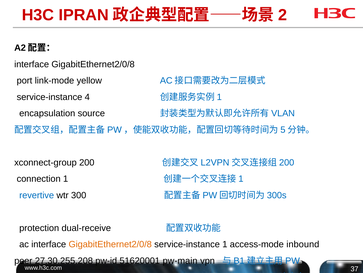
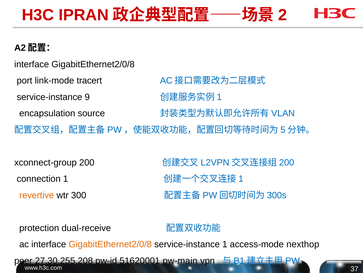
yellow: yellow -> tracert (89, 80)
4: 4 -> 9 (87, 97)
revertive colour: blue -> orange (37, 195)
inbound: inbound -> nexthop (303, 244)
